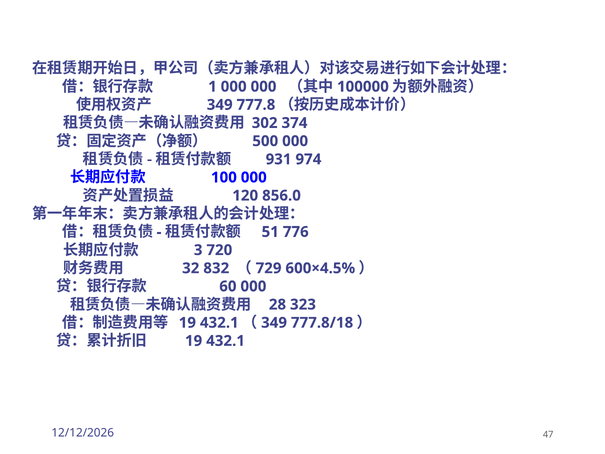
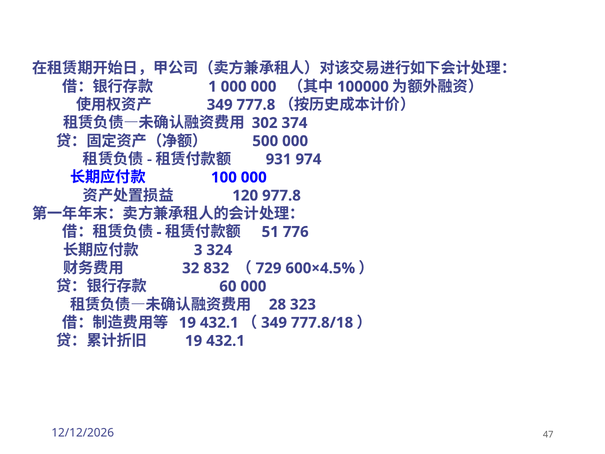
856.0: 856.0 -> 977.8 (281, 195)
720: 720 -> 324 (219, 250)
